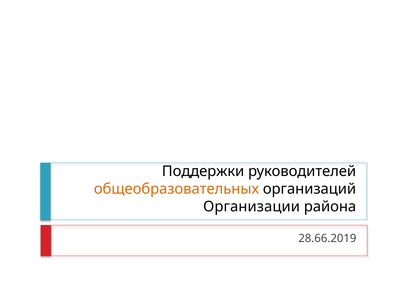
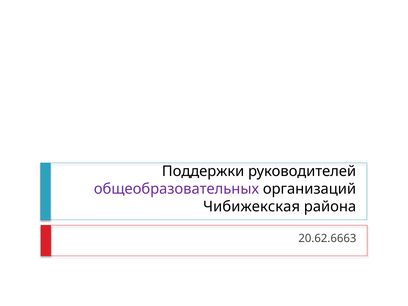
общеобразовательных colour: orange -> purple (176, 189)
Организации: Организации -> Чибижекская (252, 207)
28.66.2019: 28.66.2019 -> 20.62.6663 (327, 238)
